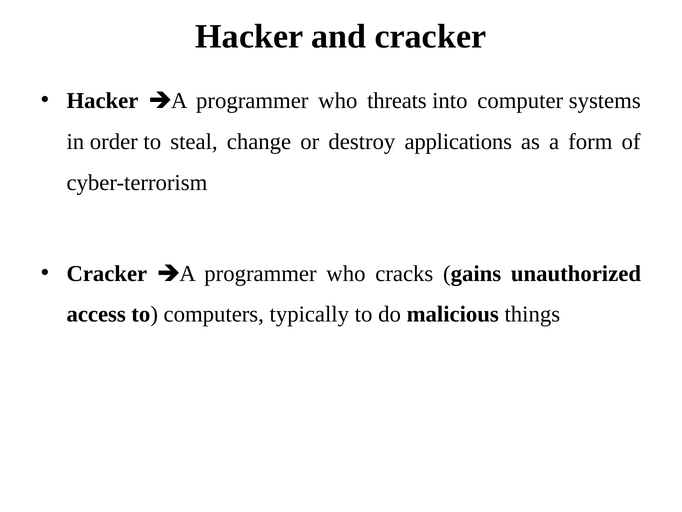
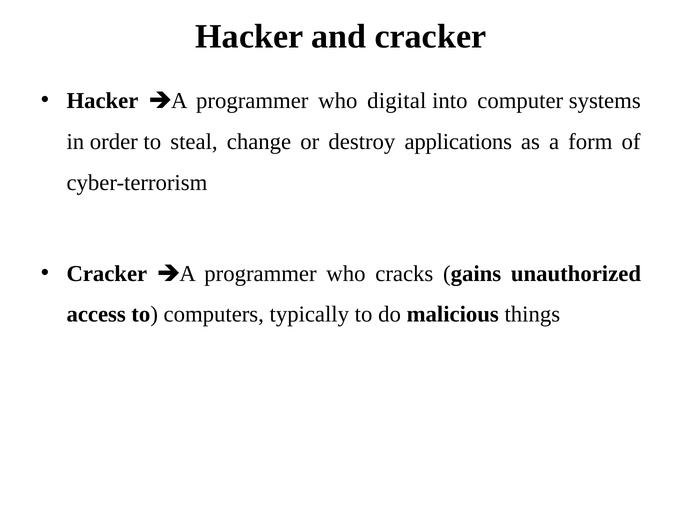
threats: threats -> digital (397, 100)
